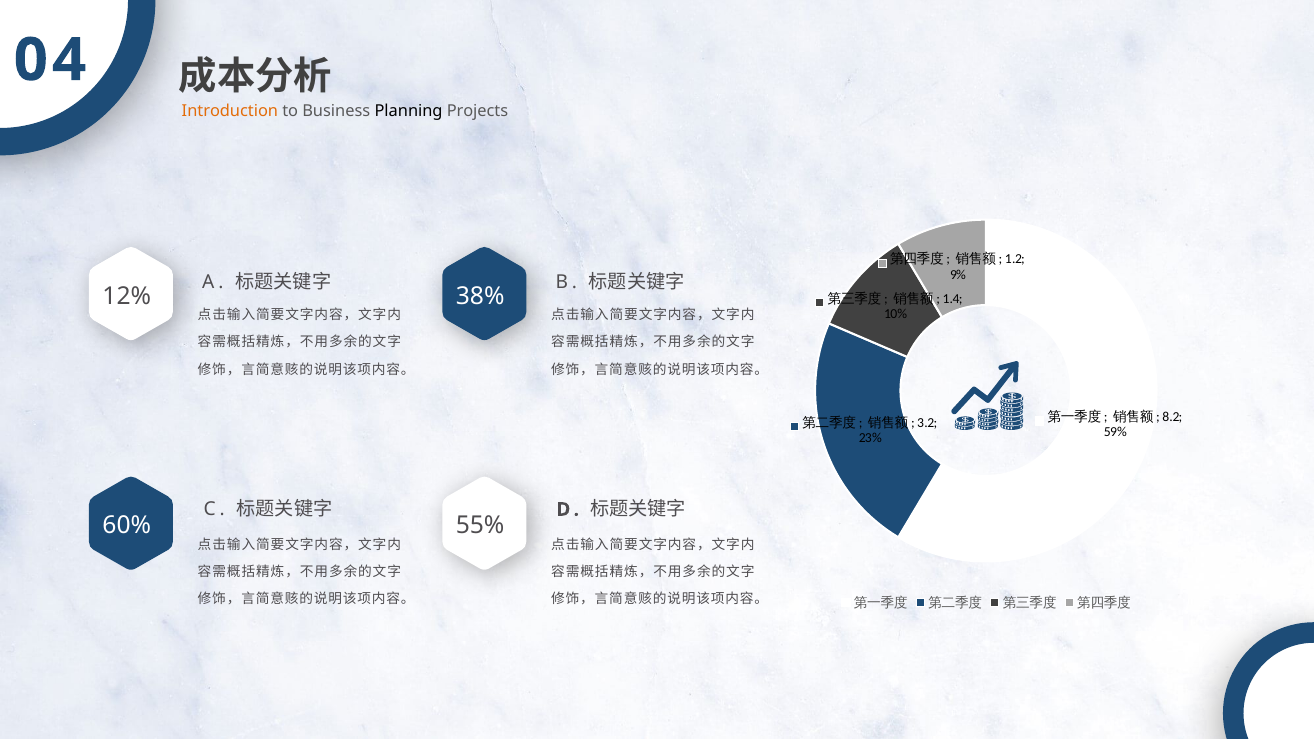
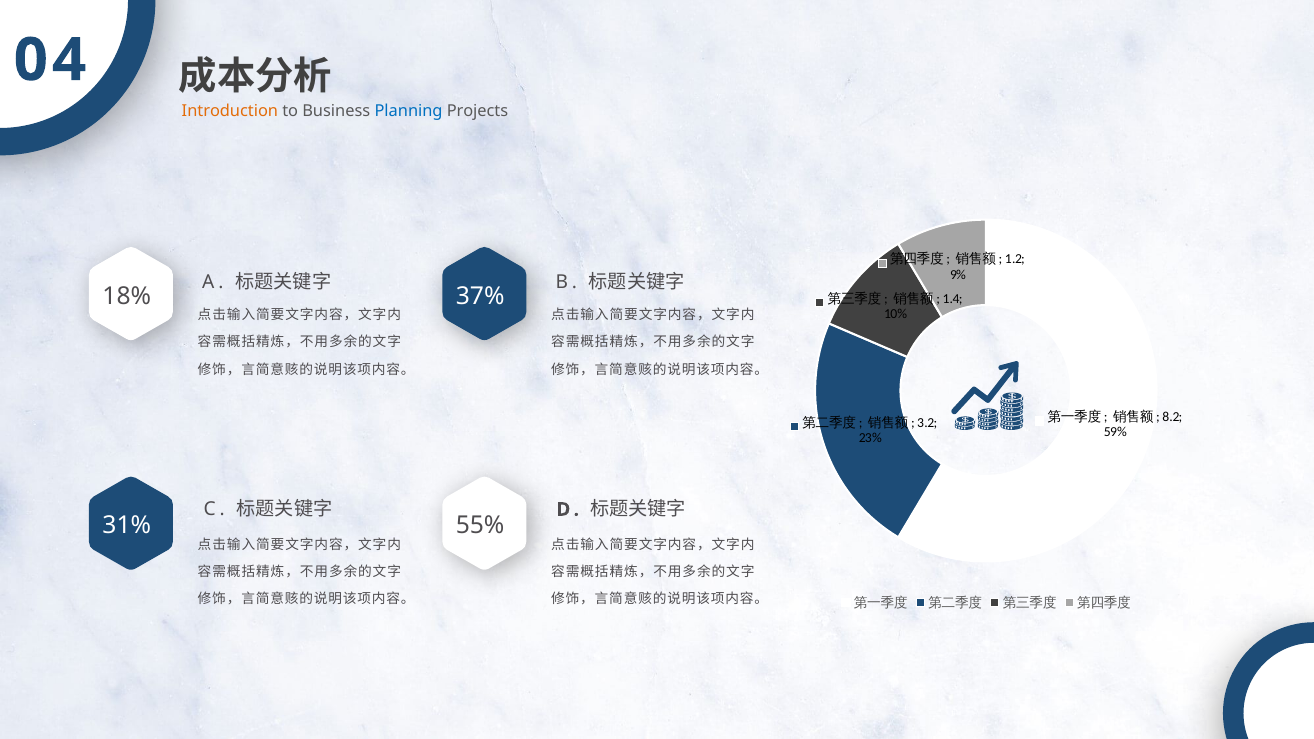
Planning colour: black -> blue (409, 111)
12%: 12% -> 18% (127, 296)
38%: 38% -> 37% (480, 296)
60%: 60% -> 31% (127, 526)
